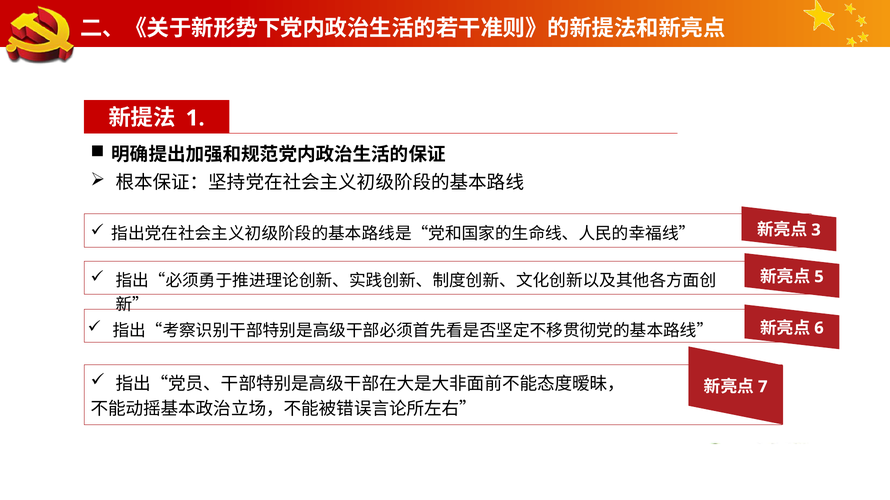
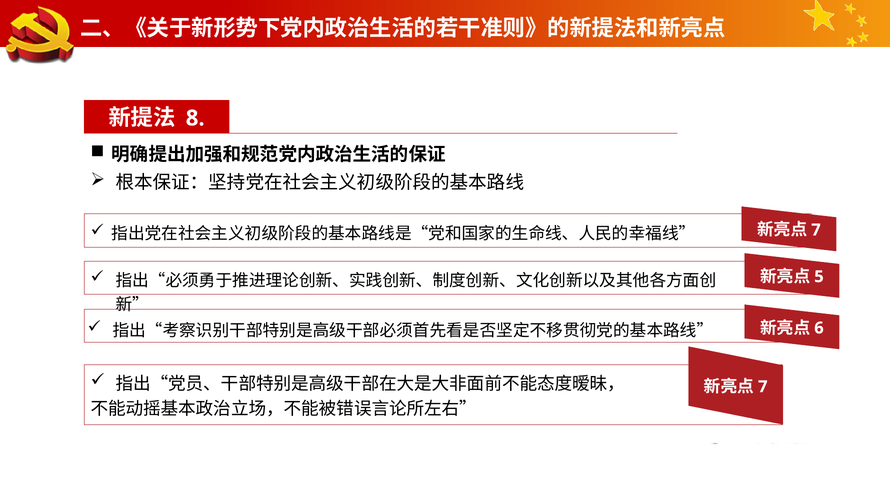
1: 1 -> 8 (195, 118)
3: 3 -> 7 (816, 230)
